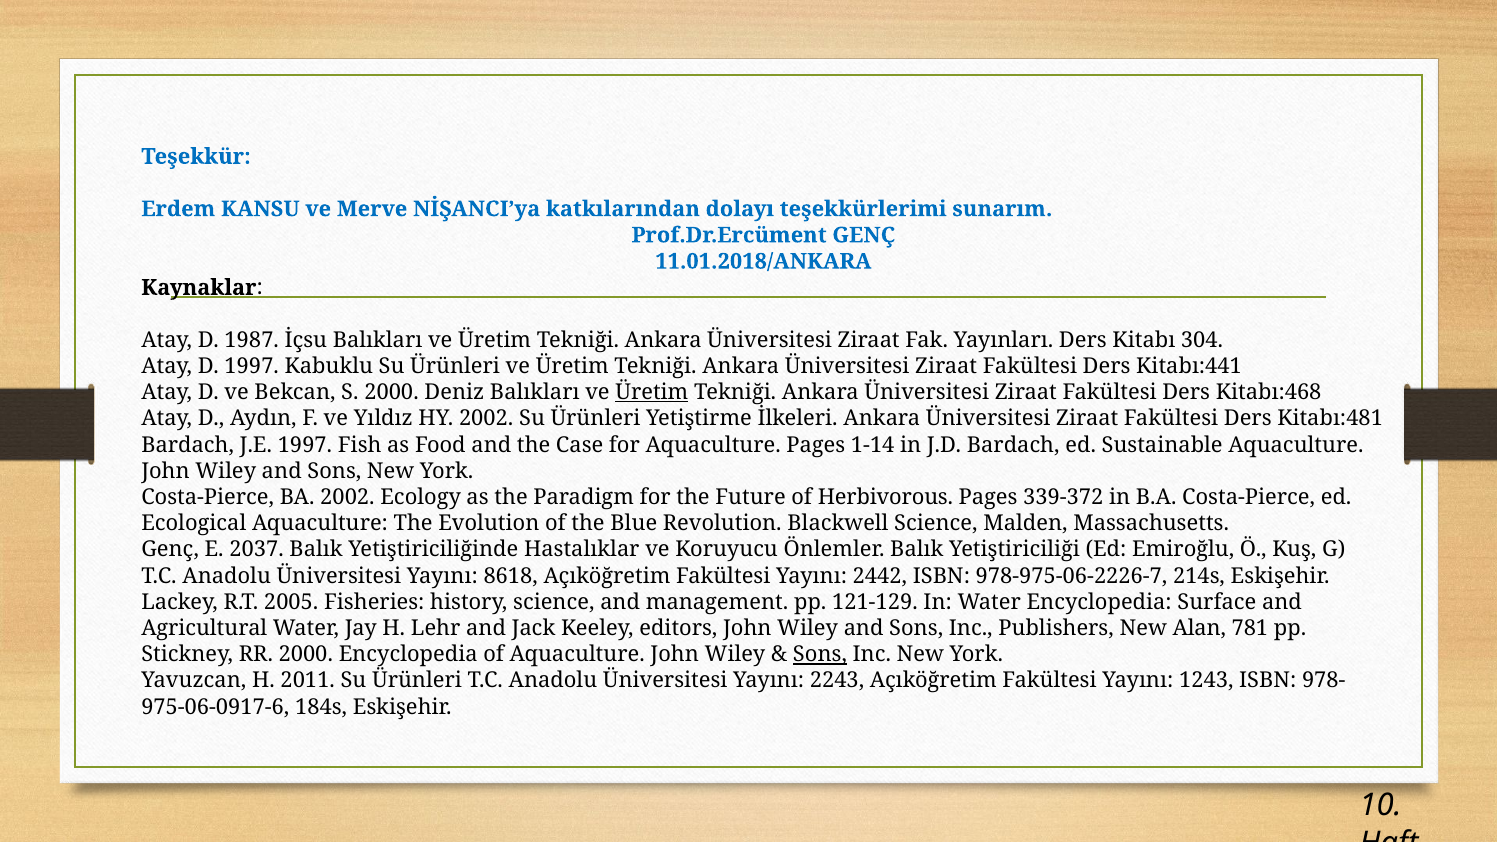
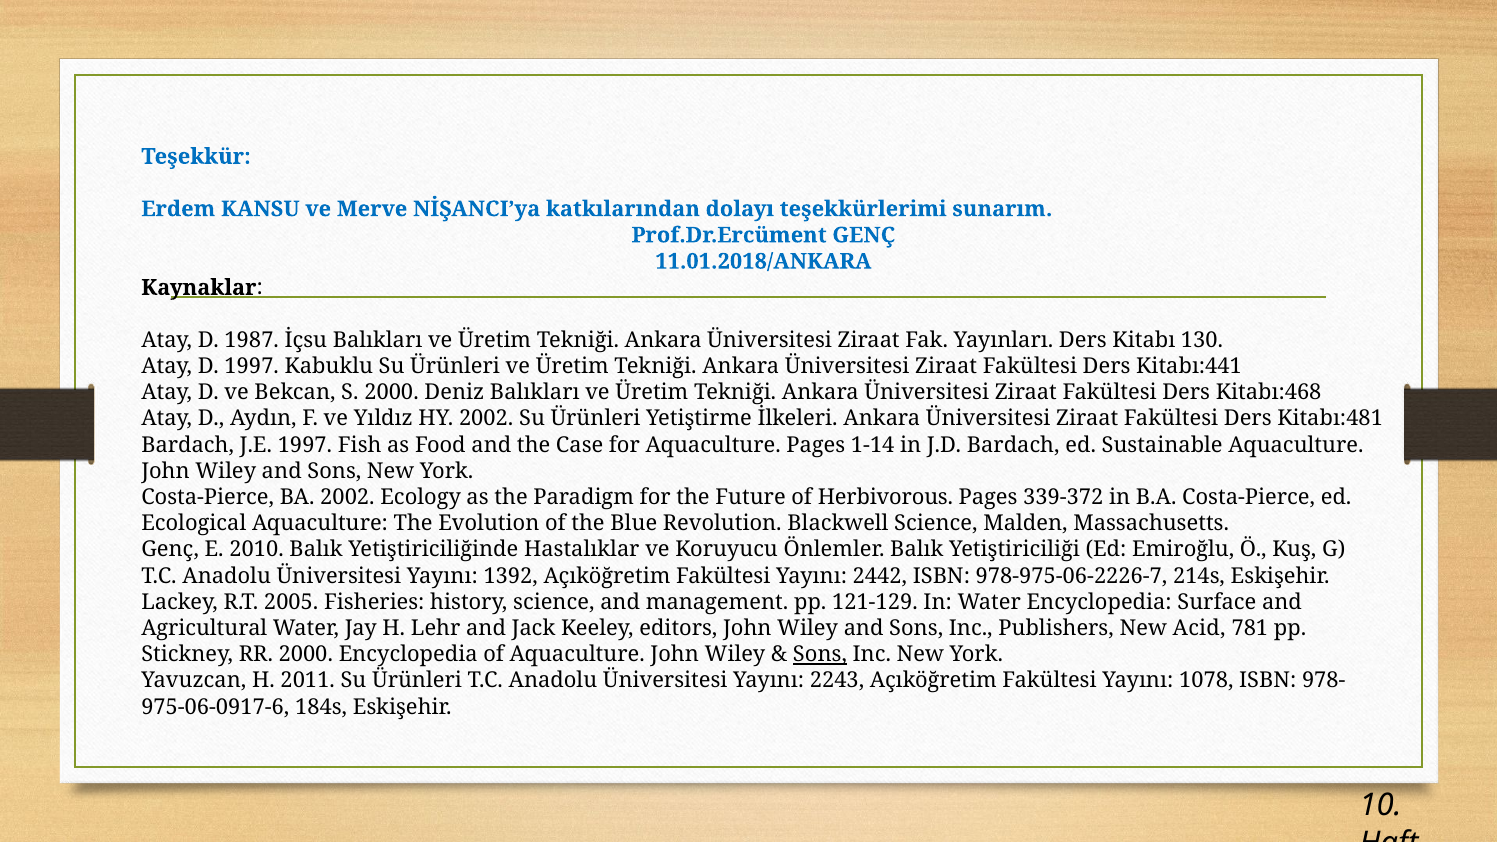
304: 304 -> 130 (1202, 340)
Üretim underline: present -> none (652, 392)
2037: 2037 -> 2010 (257, 550)
8618: 8618 -> 1392 (511, 576)
Alan: Alan -> Acid (1199, 628)
1243: 1243 -> 1078 (1206, 681)
